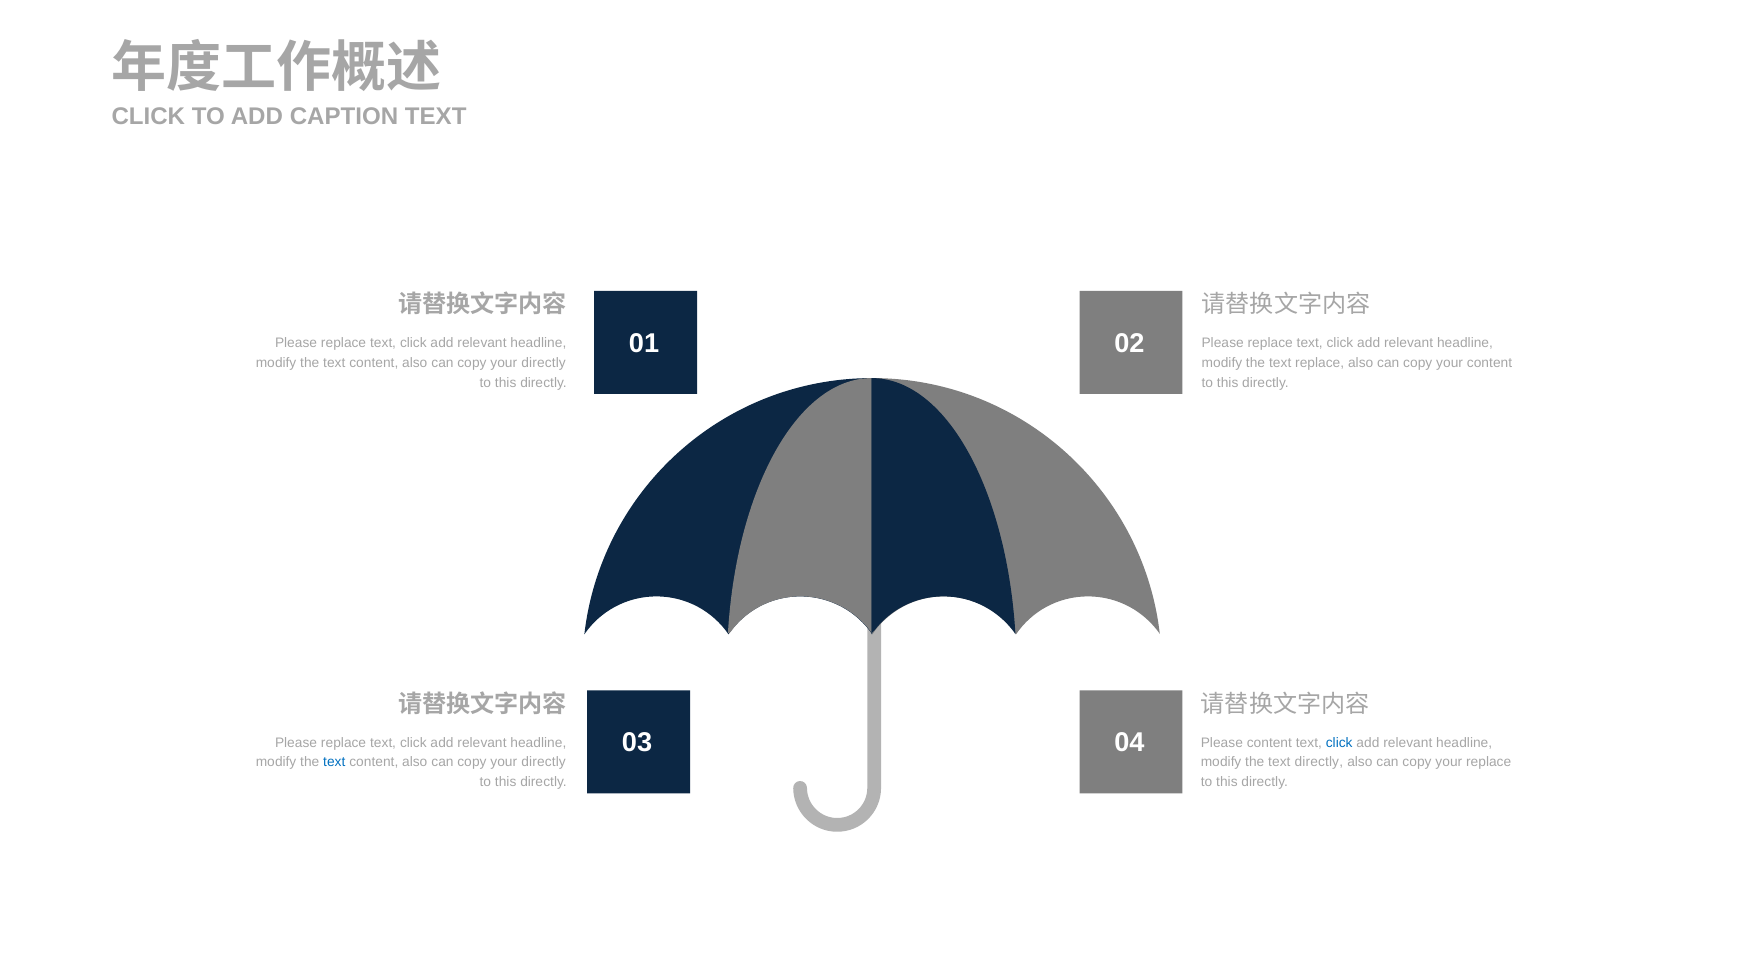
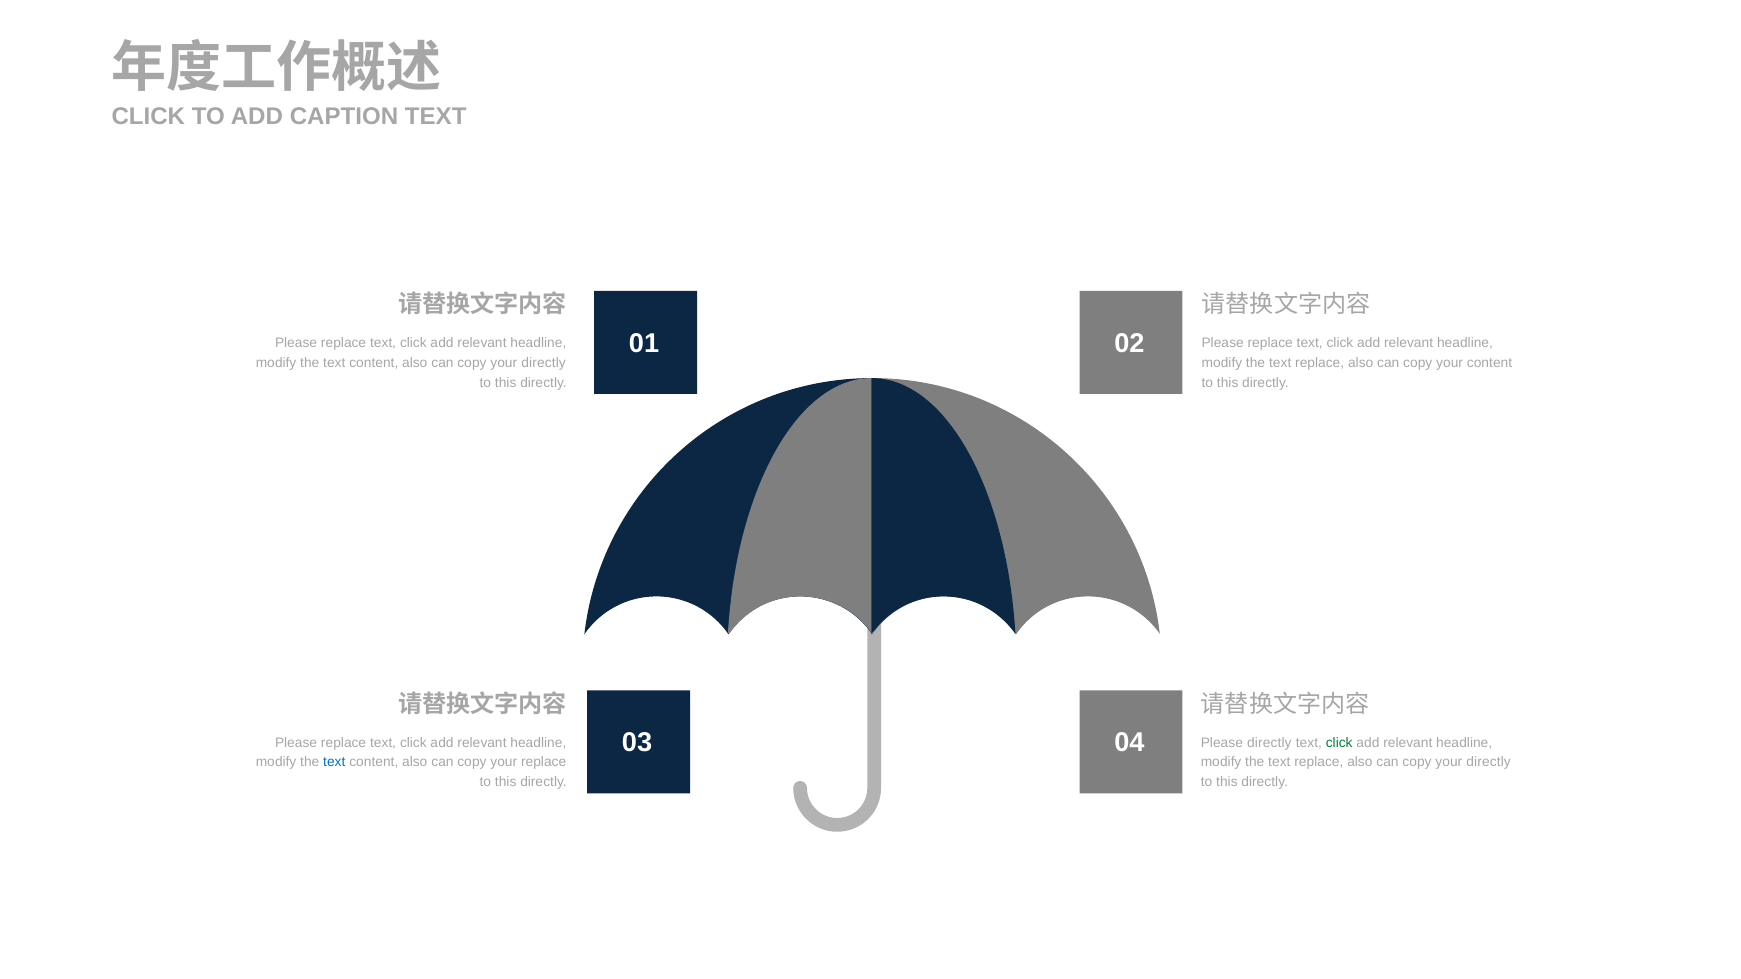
Please content: content -> directly (1269, 743)
click colour: blue -> green (1339, 743)
directly: directly -> replace (544, 763)
directly: directly -> replace (1319, 763)
replace: replace -> directly (1489, 763)
